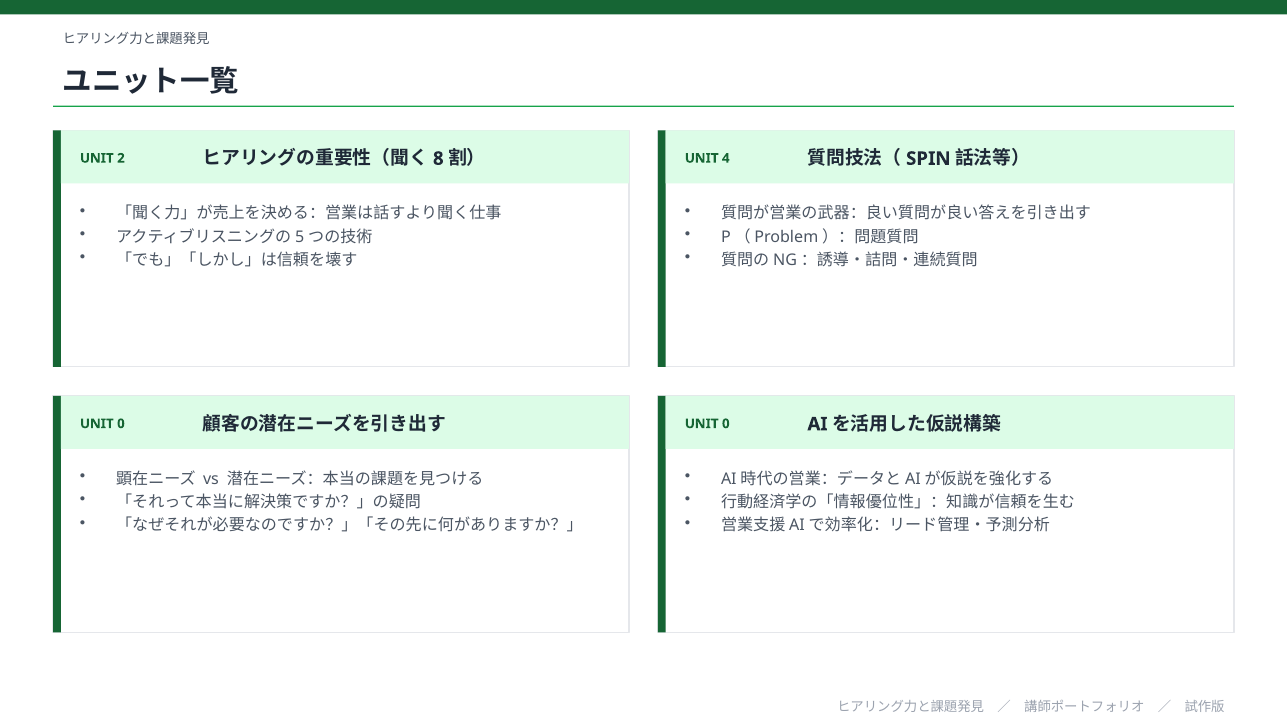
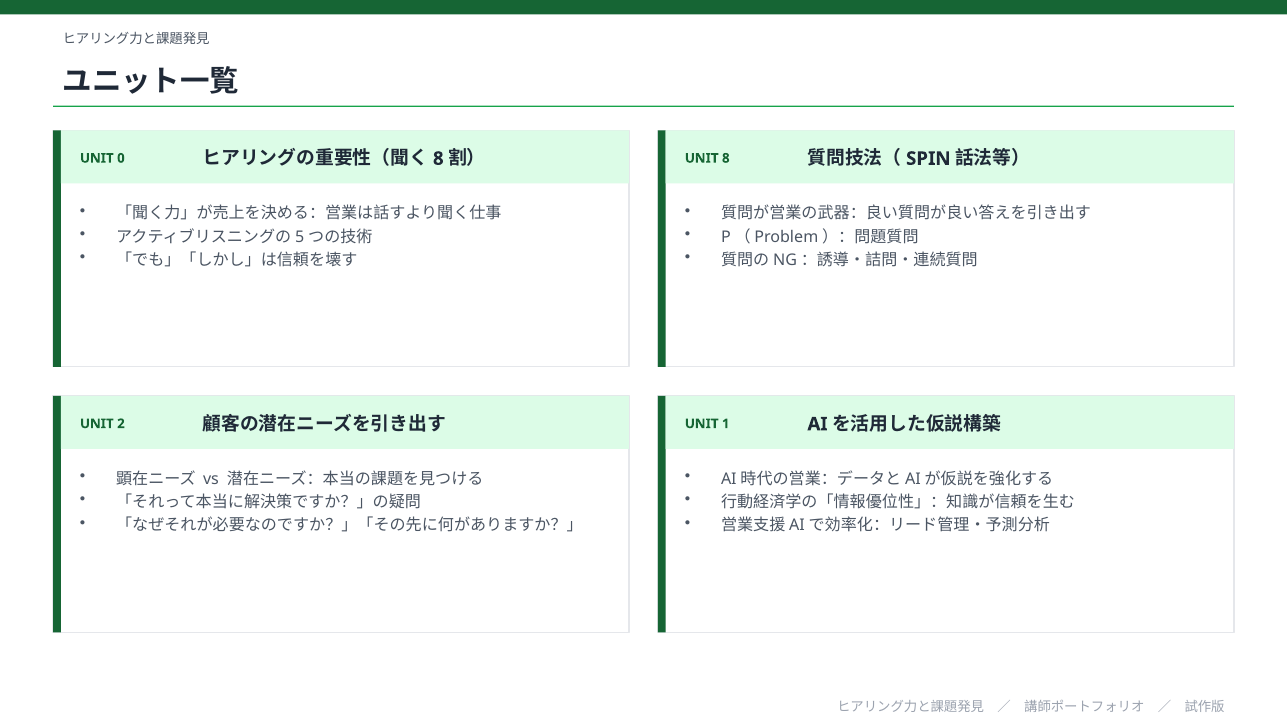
2: 2 -> 0 (121, 158)
UNIT 4: 4 -> 8 (726, 158)
0: 0 -> 2 (121, 424)
0: 0 -> 1 (726, 424)
